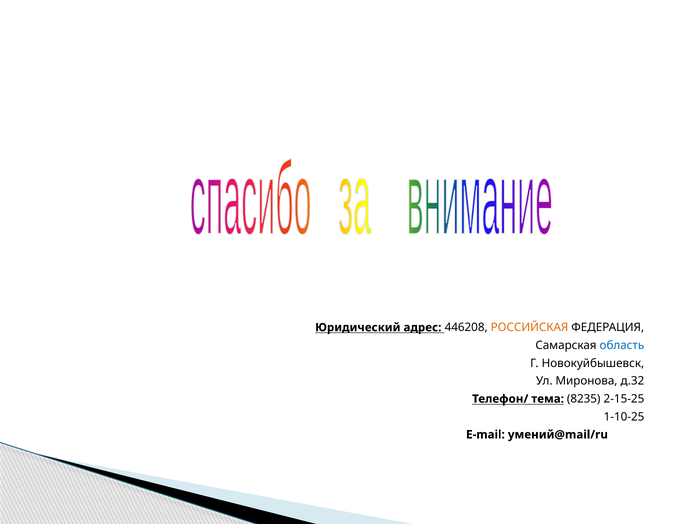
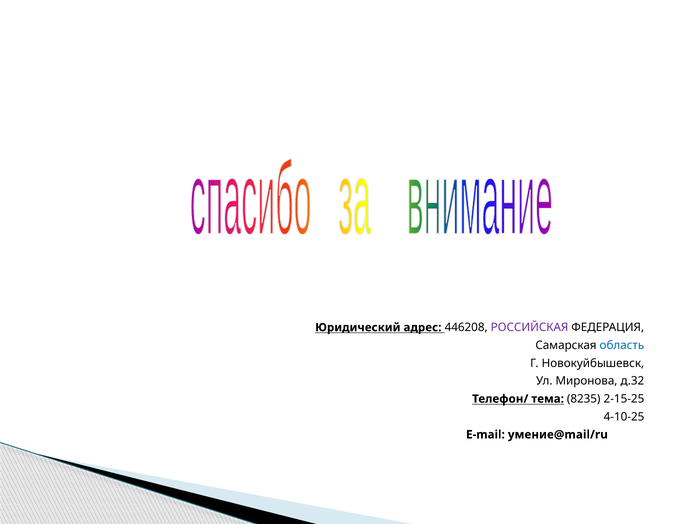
РОССИЙСКАЯ colour: orange -> purple (530, 328)
1-10-25: 1-10-25 -> 4-10-25 (624, 417)
умений@mail/ru: умений@mail/ru -> умение@mail/ru (558, 435)
